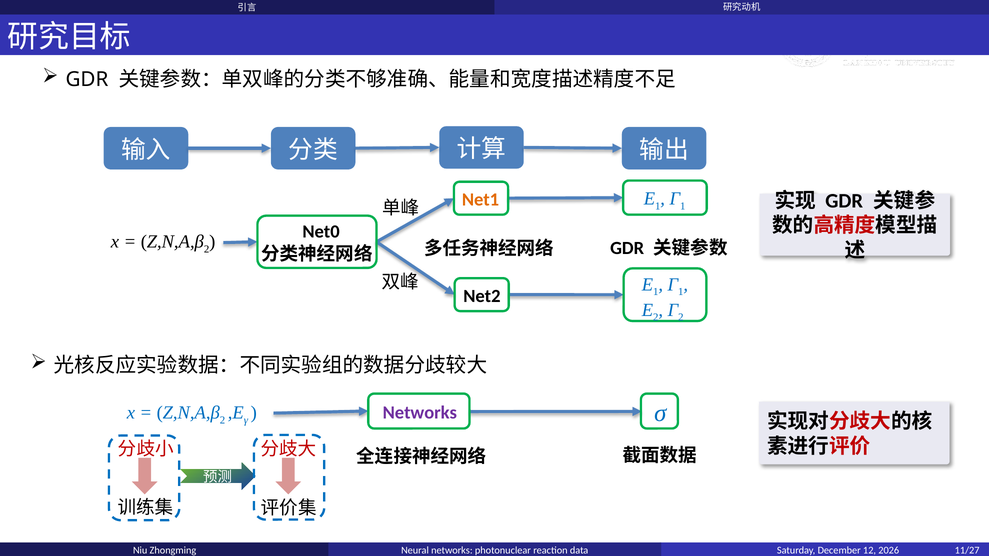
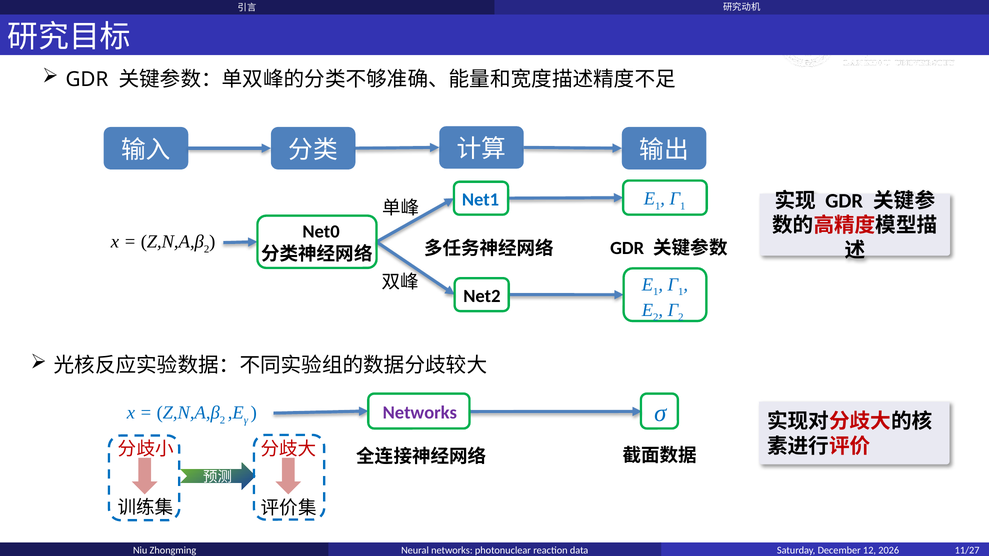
Net1 colour: orange -> blue (481, 200)
